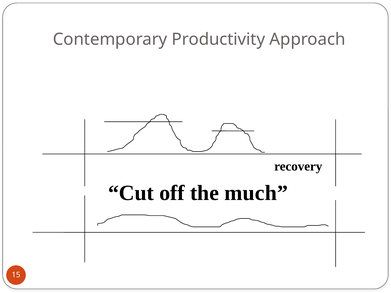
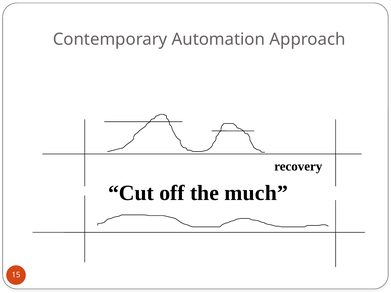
Productivity: Productivity -> Automation (218, 39)
